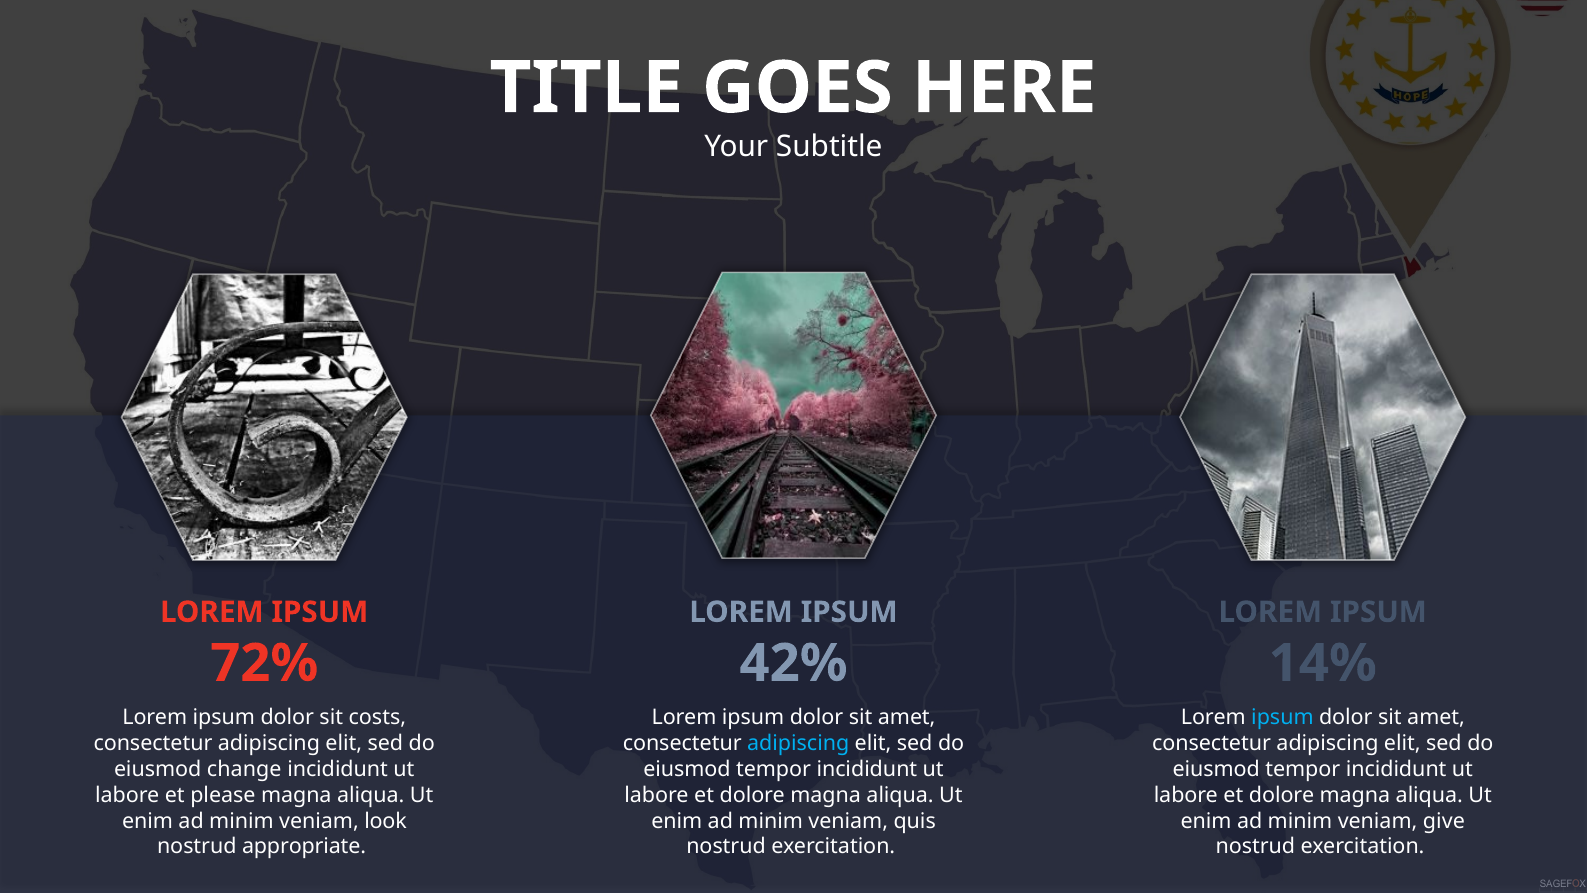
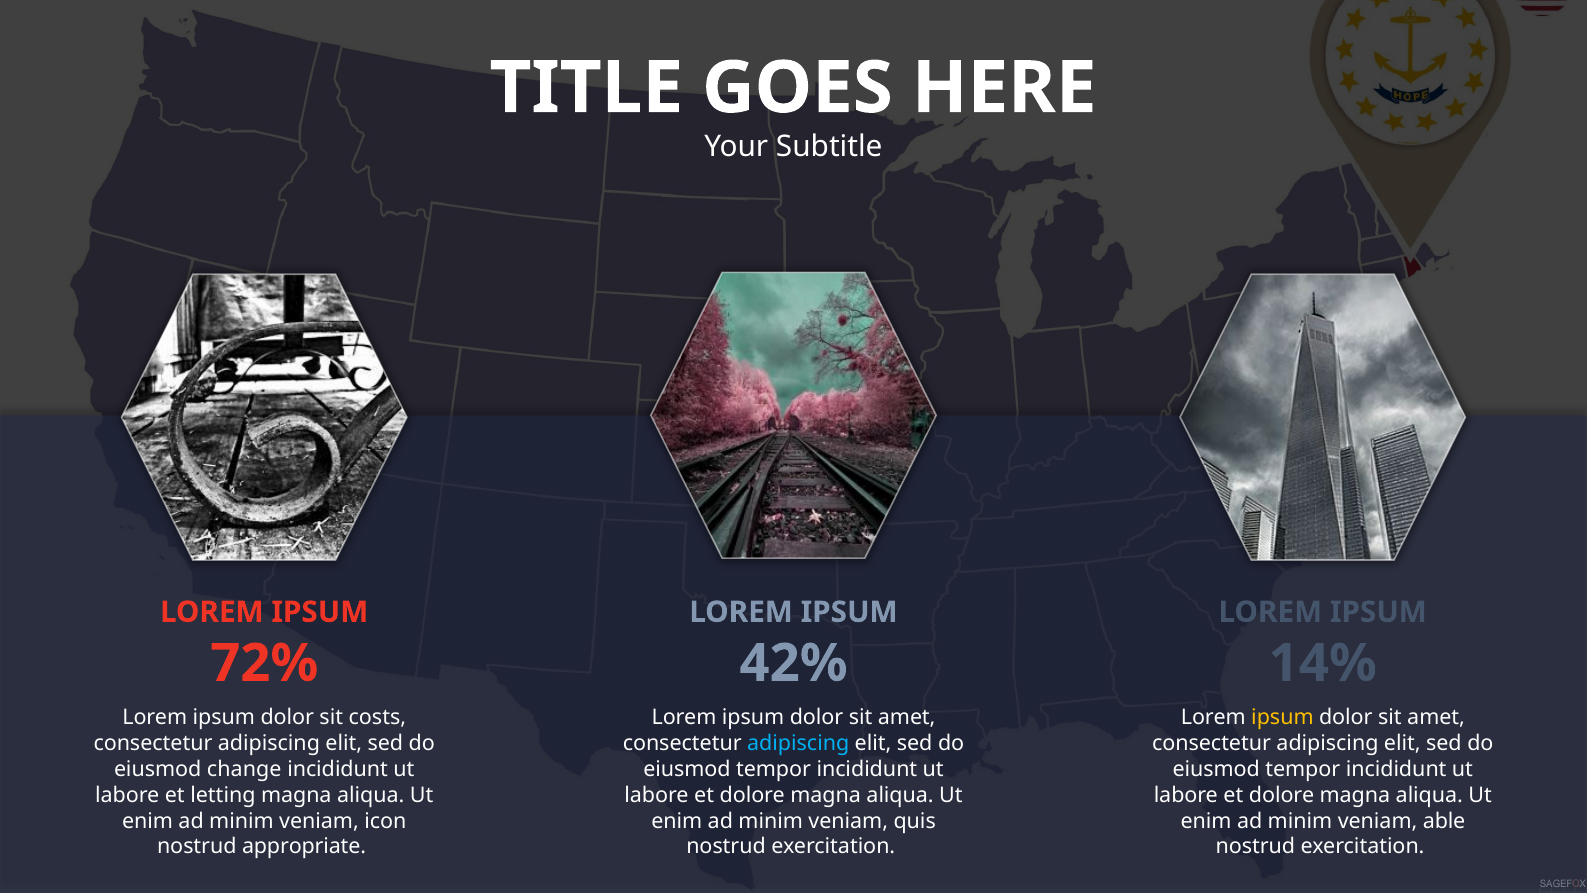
ipsum colour: light blue -> yellow (1282, 717)
please: please -> letting (223, 795)
look: look -> icon (385, 821)
give: give -> able (1444, 821)
